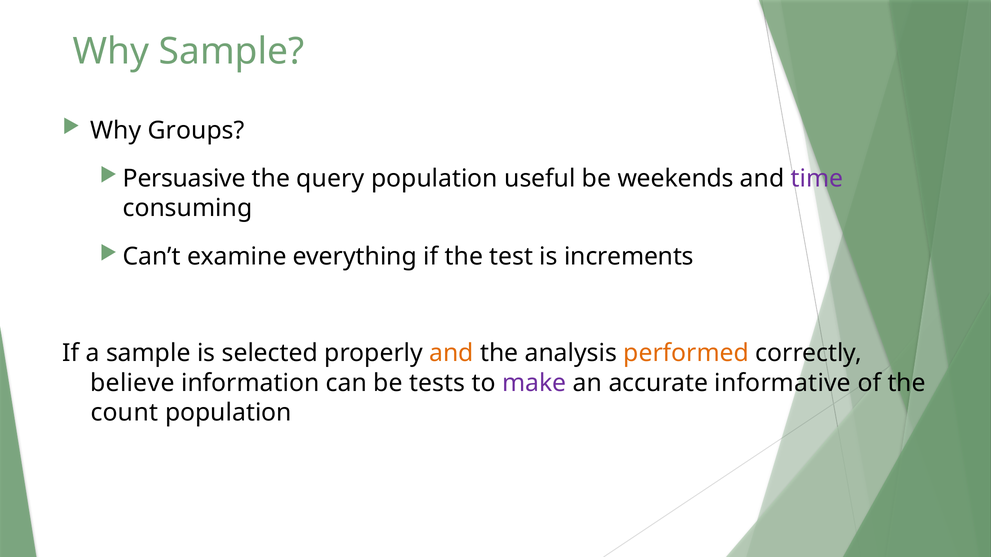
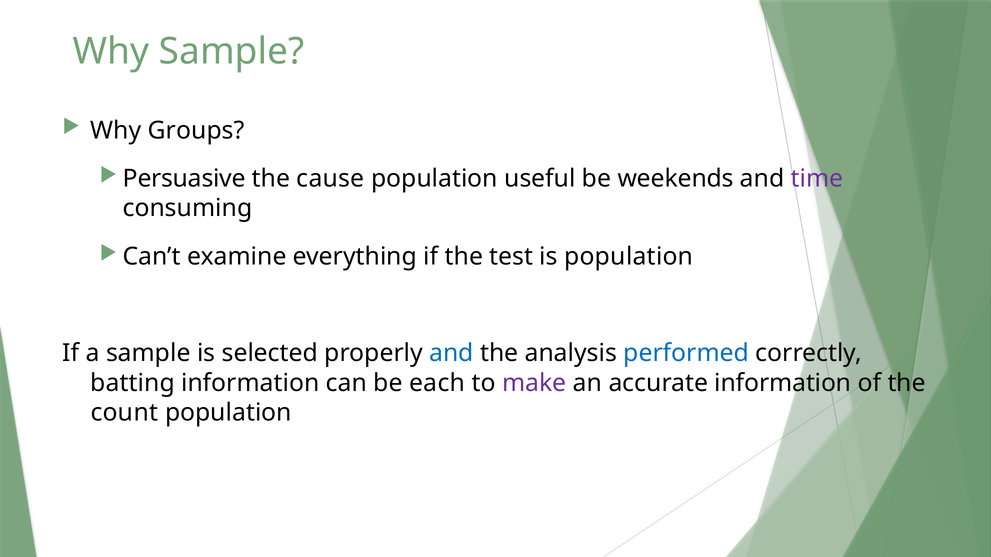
query: query -> cause (330, 179)
is increments: increments -> population (629, 257)
and colour: orange -> blue (451, 353)
performed colour: orange -> blue (686, 353)
believe: believe -> batting (133, 383)
tests: tests -> each (437, 383)
accurate informative: informative -> information (783, 383)
